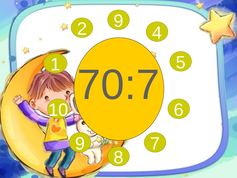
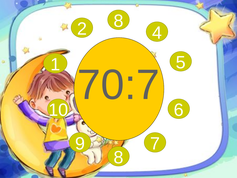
2 9: 9 -> 8 (118, 21)
